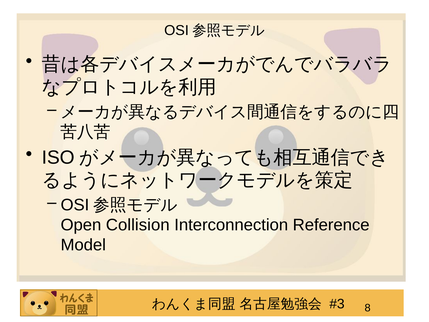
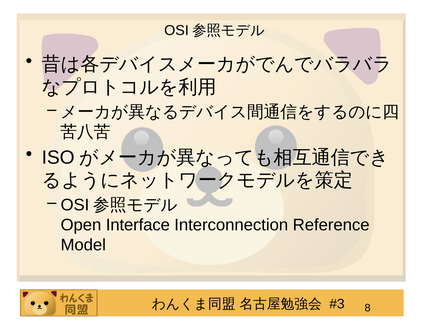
Collision: Collision -> Interface (138, 225)
